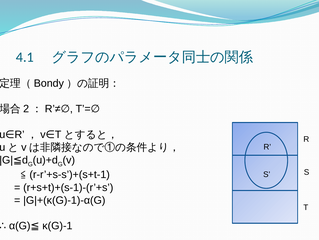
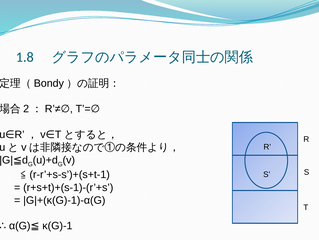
4.1: 4.1 -> 1.8 (25, 57)
